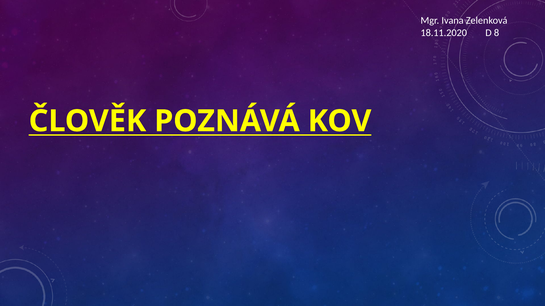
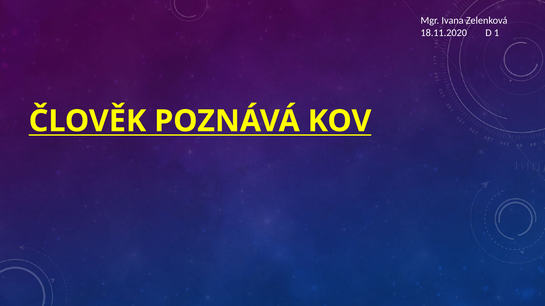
8: 8 -> 1 (497, 33)
